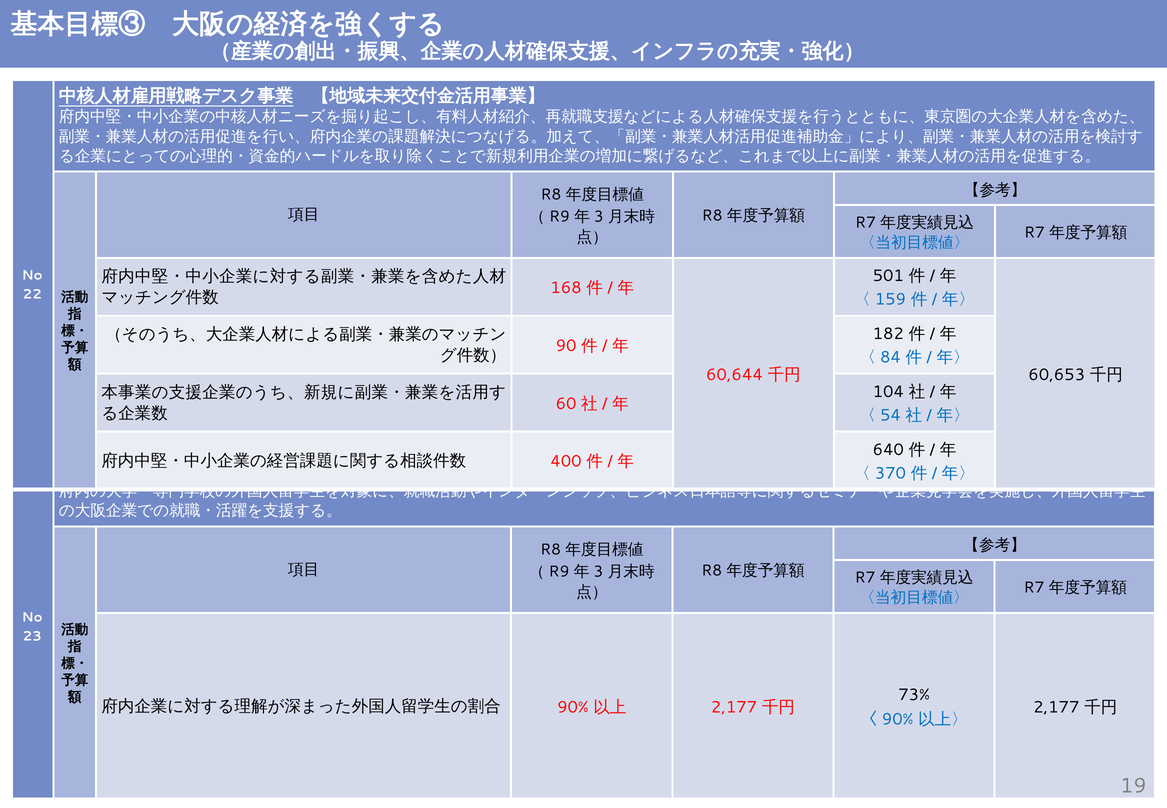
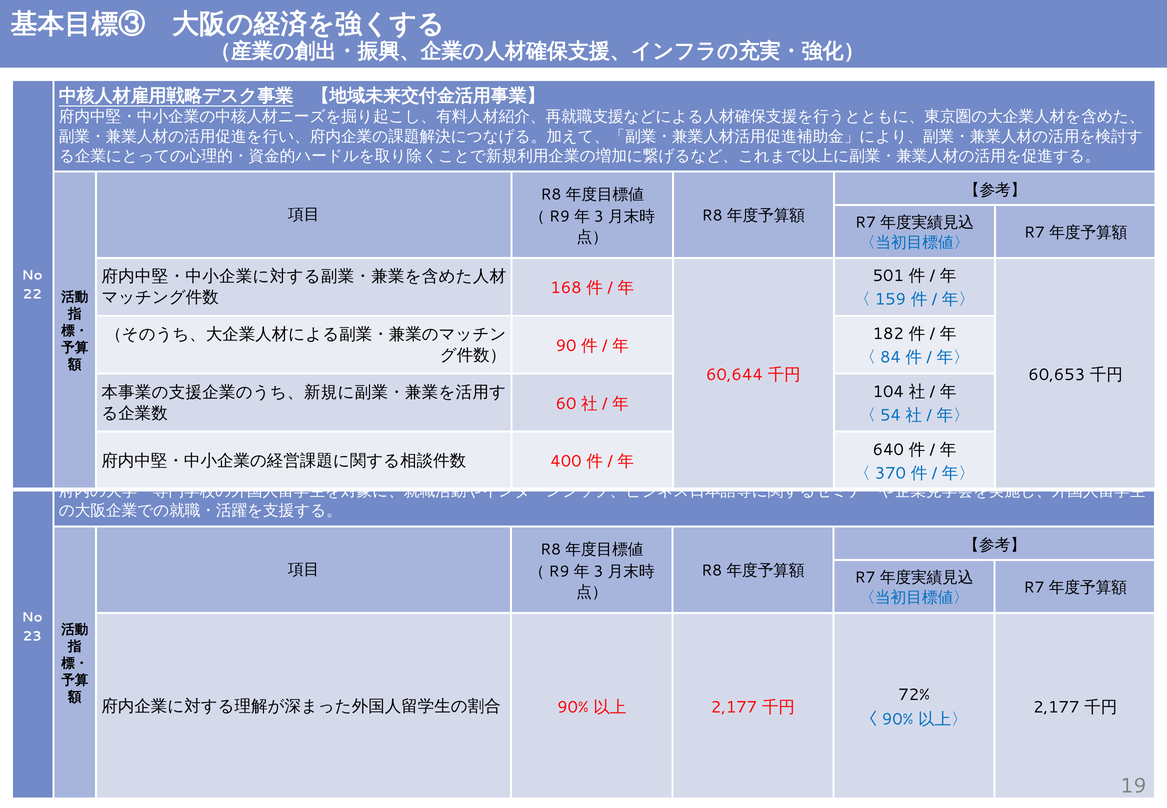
73%: 73% -> 72% (914, 695)
